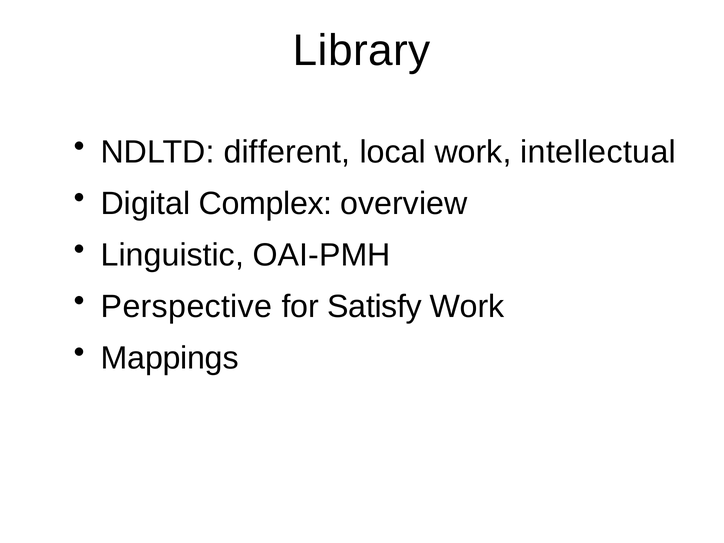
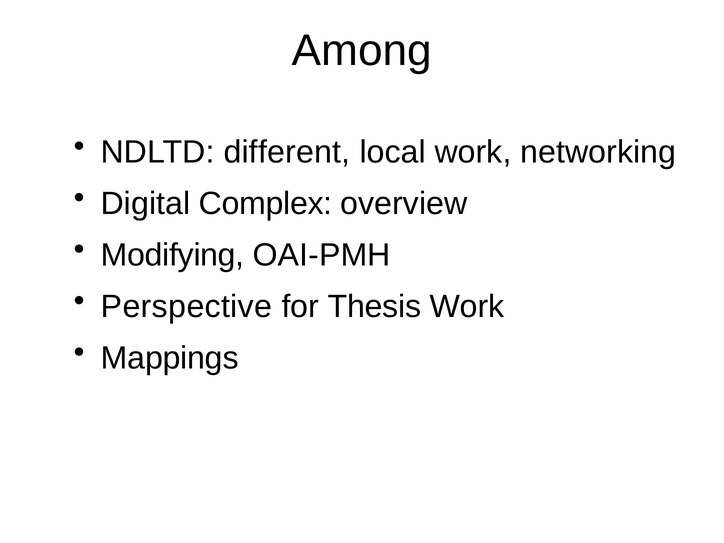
Library: Library -> Among (362, 50)
intellectual: intellectual -> networking (598, 152)
Linguistic: Linguistic -> Modifying (173, 255)
Satisfy: Satisfy -> Thesis (375, 306)
